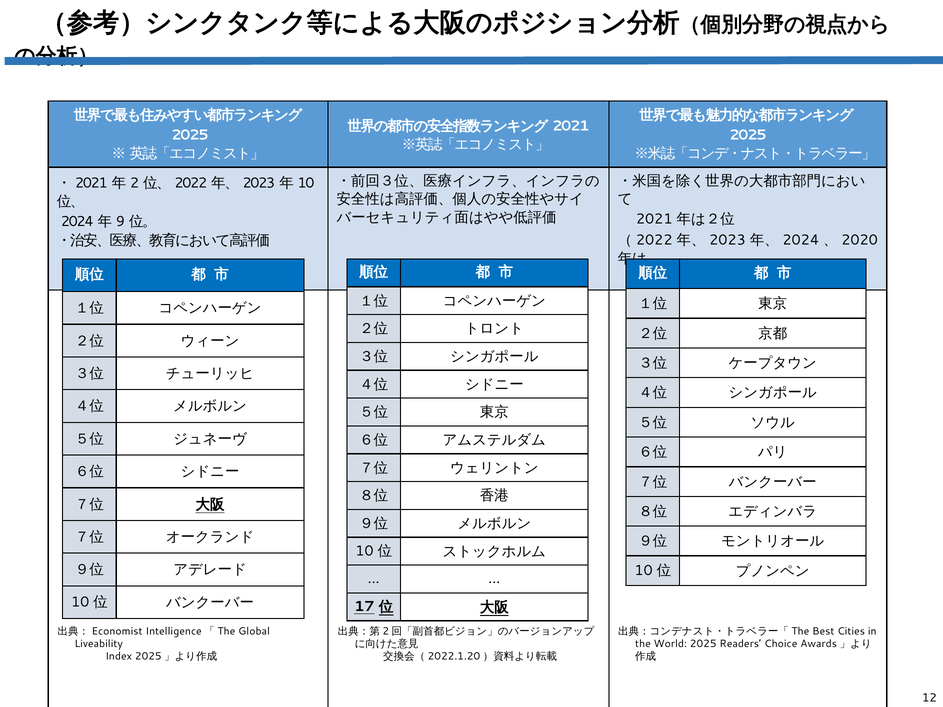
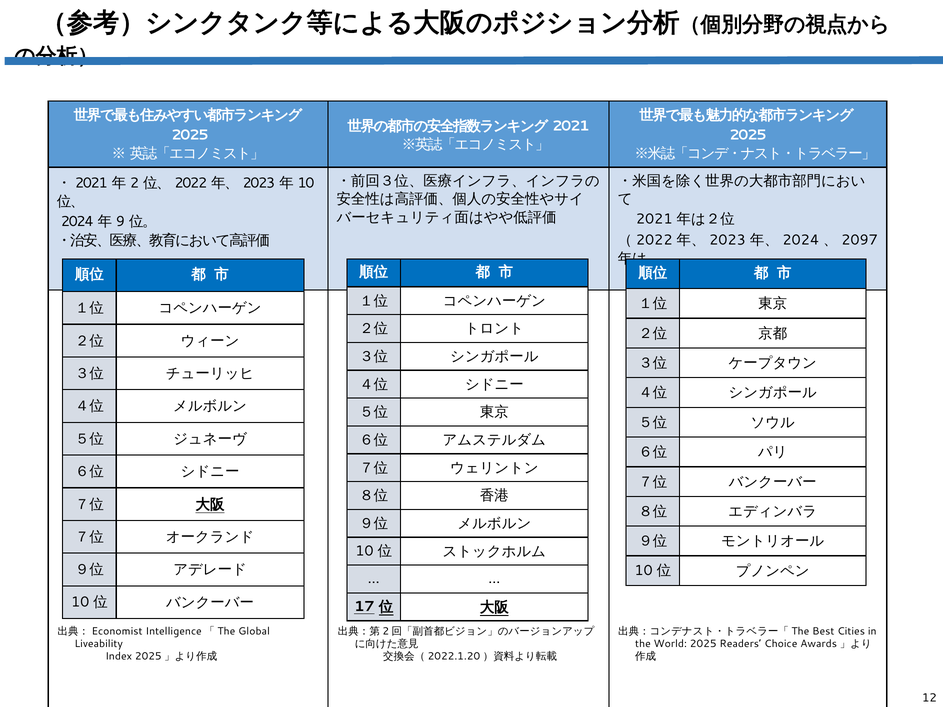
2020: 2020 -> 2097 (860, 240)
